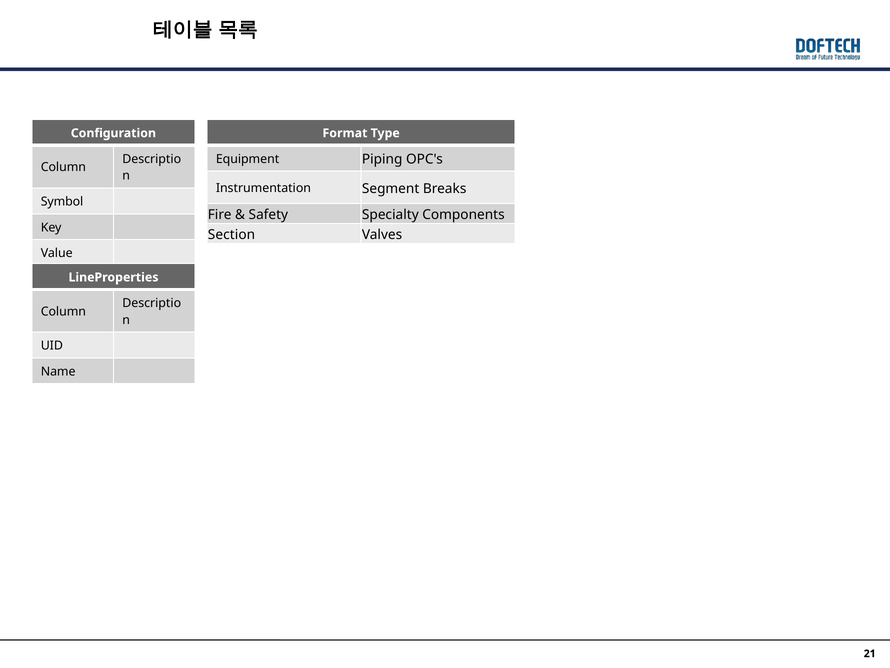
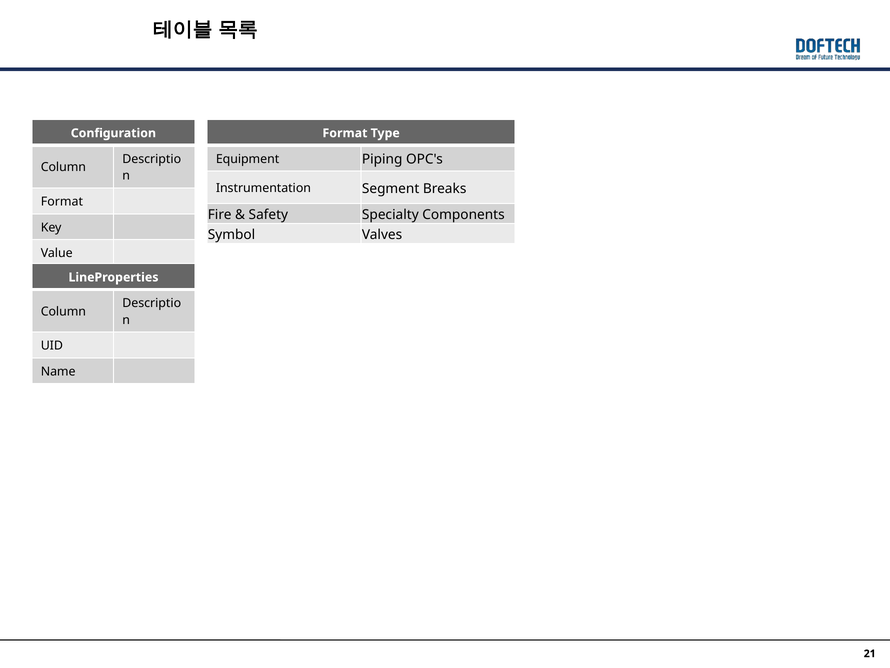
Symbol: Symbol -> Format (62, 201)
Section: Section -> Symbol (232, 235)
